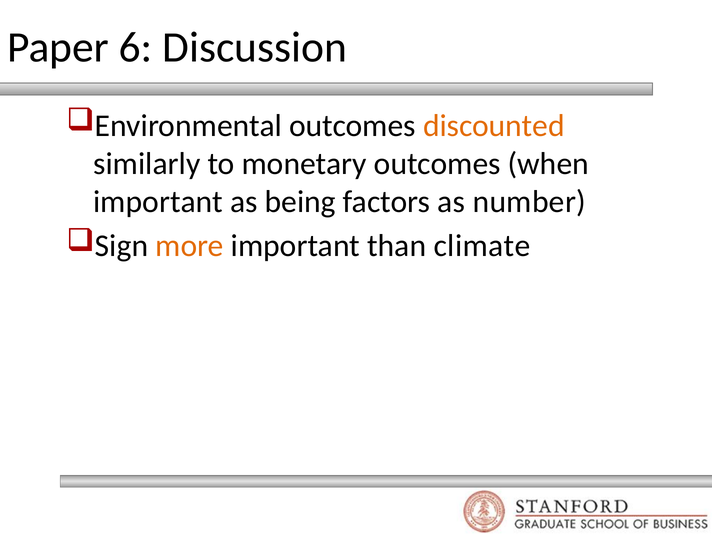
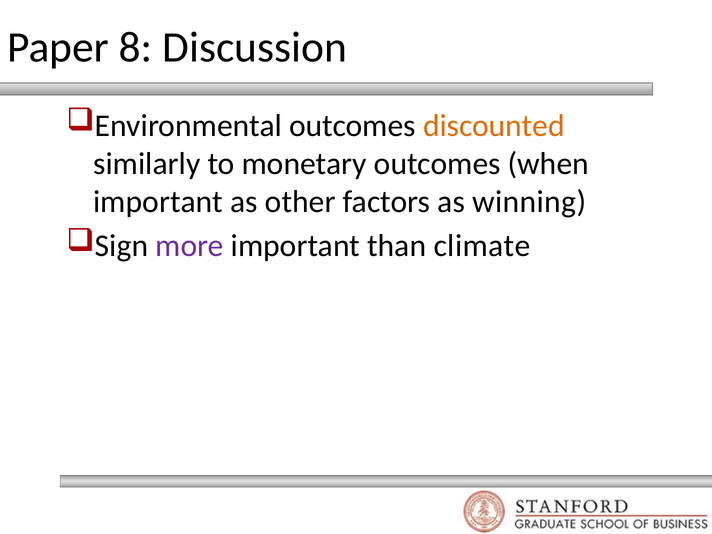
6: 6 -> 8 (136, 48)
being: being -> other (300, 202)
number: number -> winning (529, 202)
more colour: orange -> purple (190, 246)
